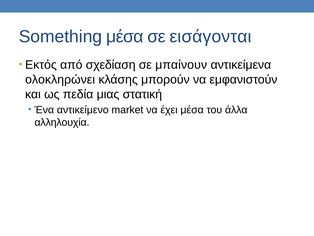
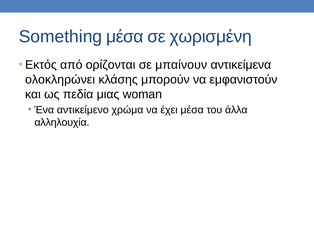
εισάγονται: εισάγονται -> χωρισμένη (211, 37)
σχεδίαση: σχεδίαση -> ορίζονται (111, 65)
στατική: στατική -> woman (142, 94)
market: market -> χρώμα (127, 110)
